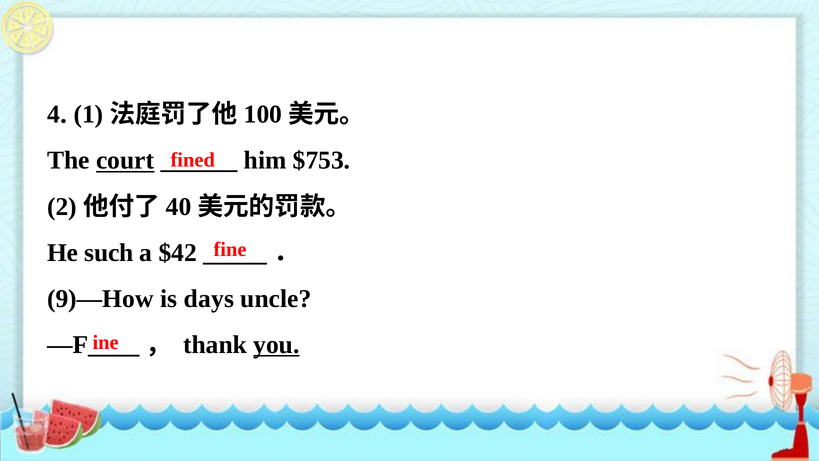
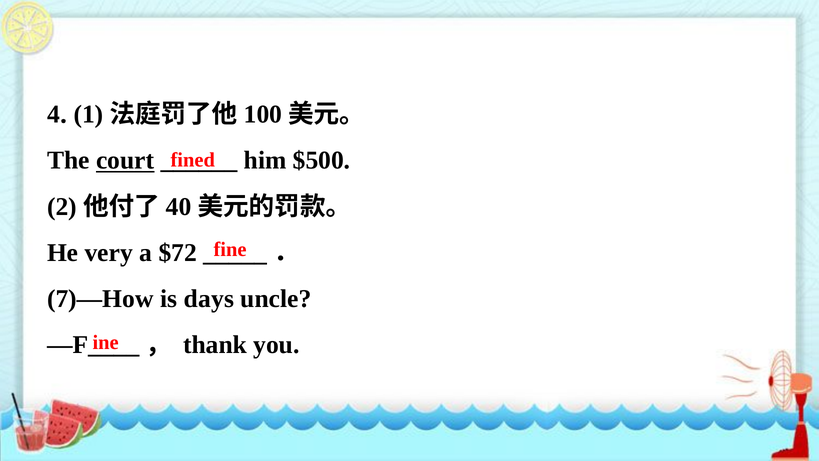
$753: $753 -> $500 (322, 160)
such: such -> very (109, 253)
$42: $42 -> $72 (178, 253)
9)—How: 9)—How -> 7)—How (100, 299)
you underline: present -> none (276, 345)
